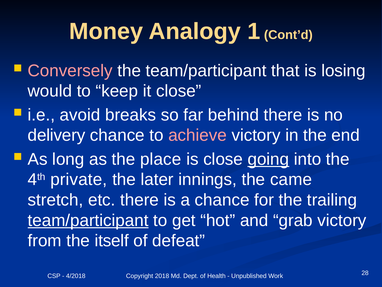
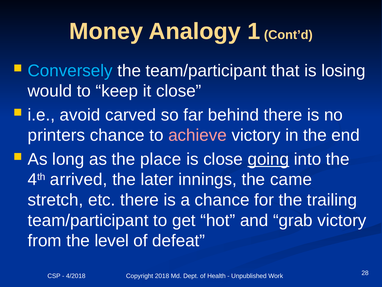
Conversely colour: pink -> light blue (70, 71)
breaks: breaks -> carved (131, 115)
delivery: delivery -> printers (56, 135)
private: private -> arrived (79, 179)
team/participant underline: present -> none (88, 220)
itself: itself -> level (112, 240)
